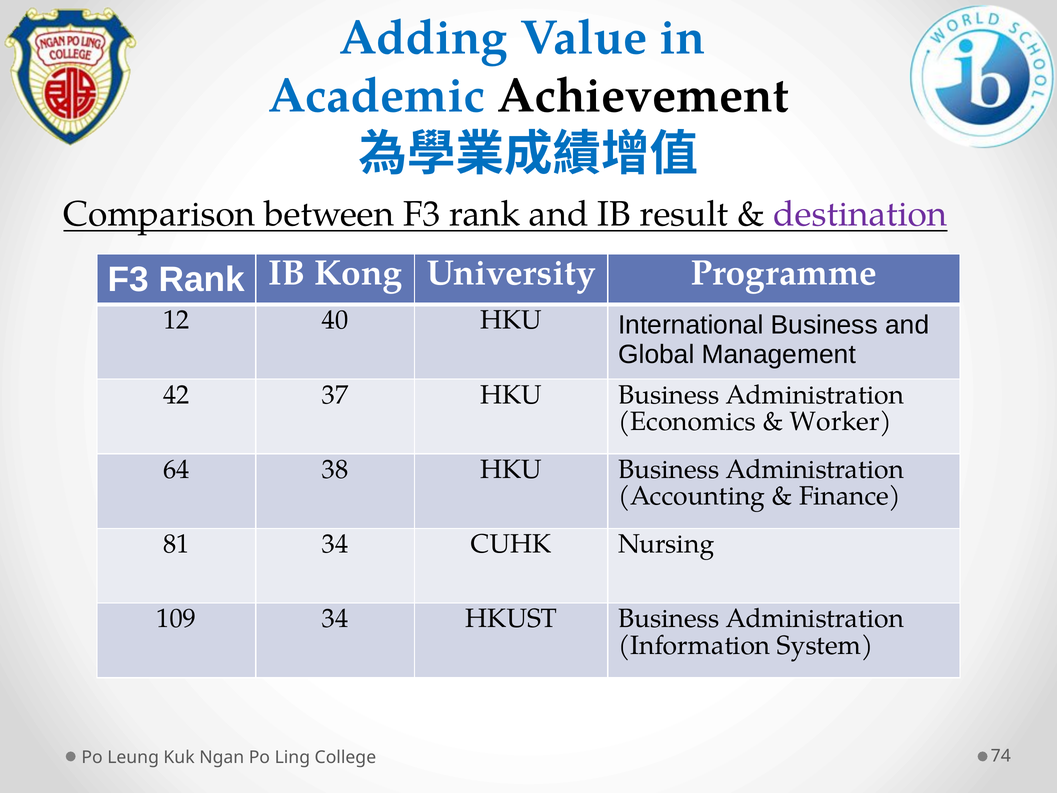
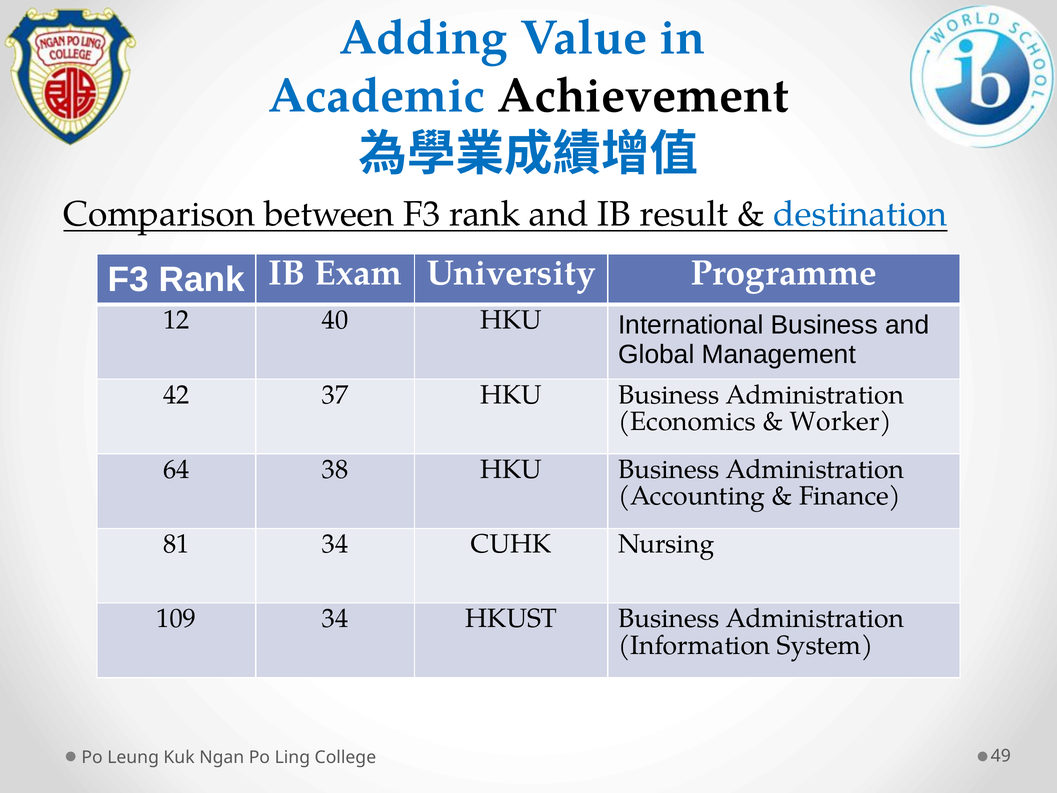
destination colour: purple -> blue (860, 214)
Kong: Kong -> Exam (358, 273)
74: 74 -> 49 (1001, 756)
